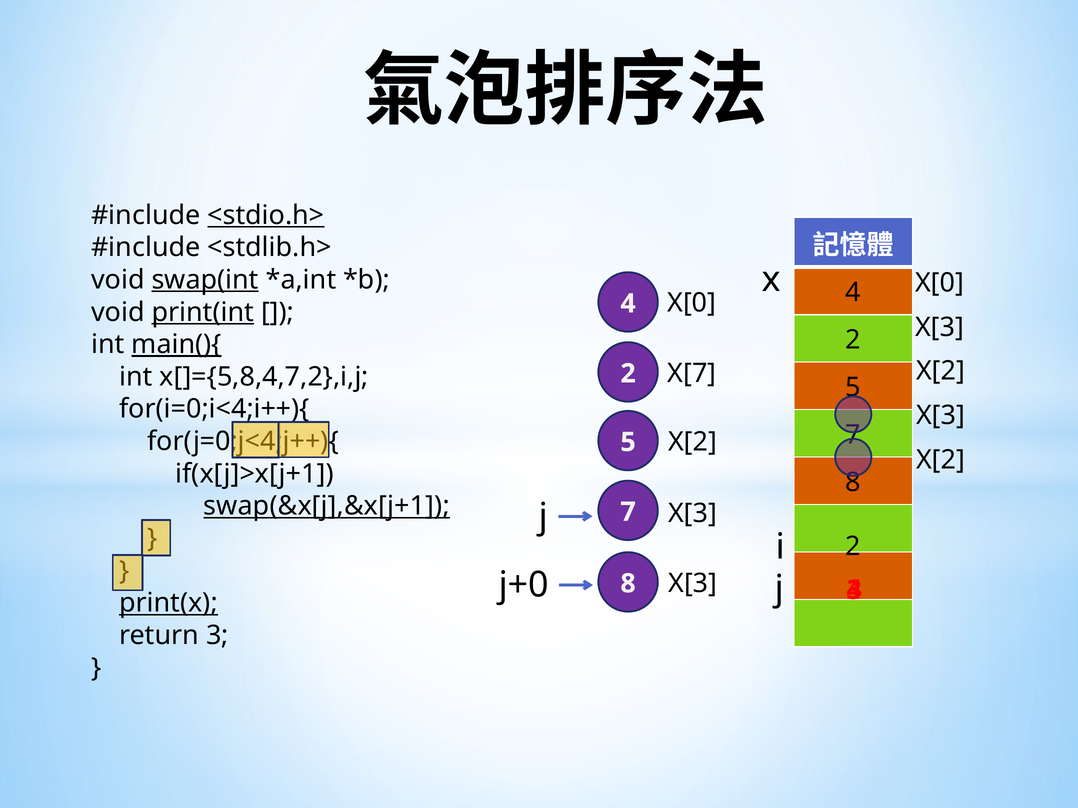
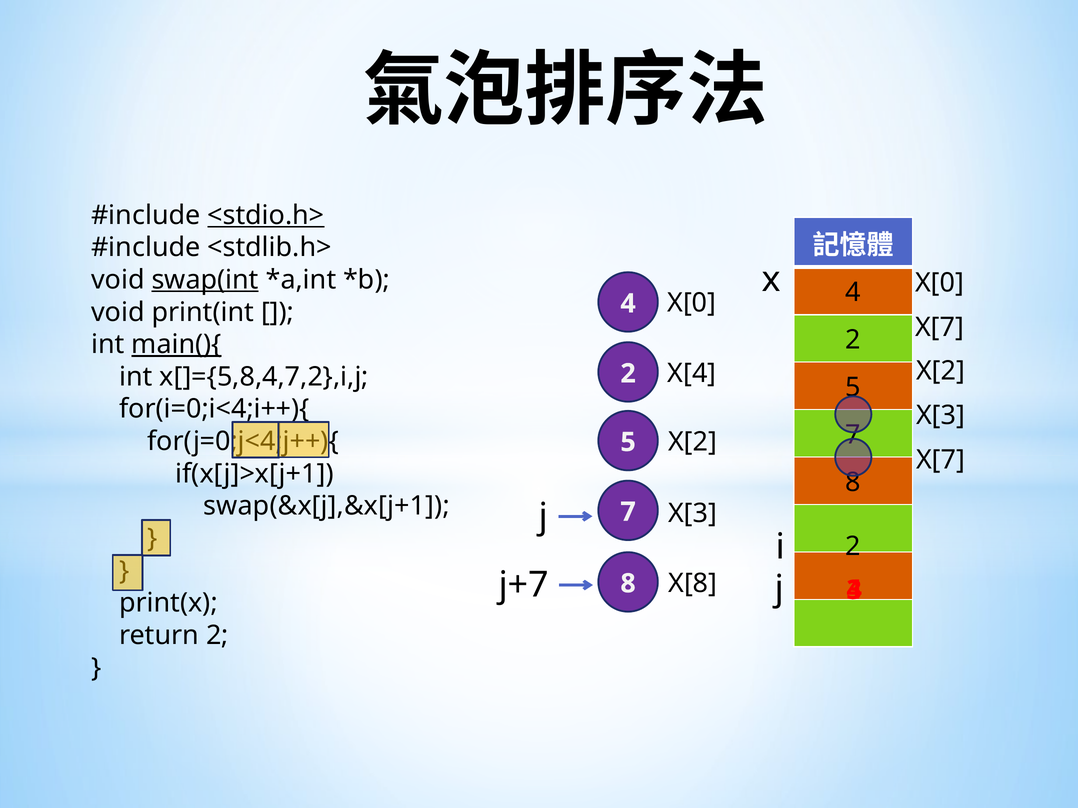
print(int underline: present -> none (203, 312)
X[3: X[3 -> X[7 (940, 328)
X[7: X[7 -> X[4 (692, 374)
X[2: X[2 -> X[7 (941, 460)
swap(&x[j],&x[j+1 underline: present -> none (327, 506)
j+0: j+0 -> j+7 (524, 585)
X[3: X[3 -> X[8 (693, 584)
print(x underline: present -> none (169, 603)
return 3: 3 -> 2 (217, 636)
